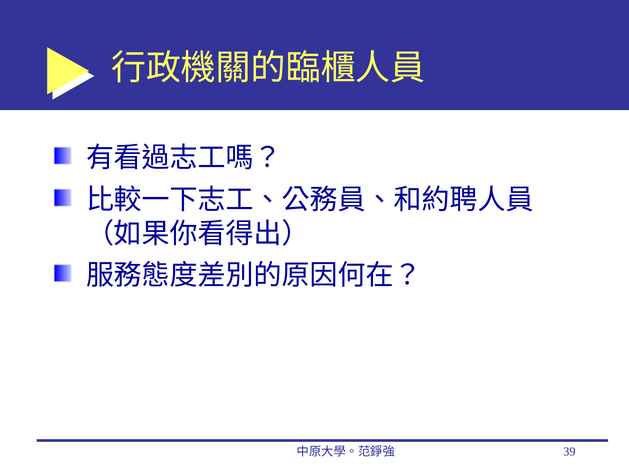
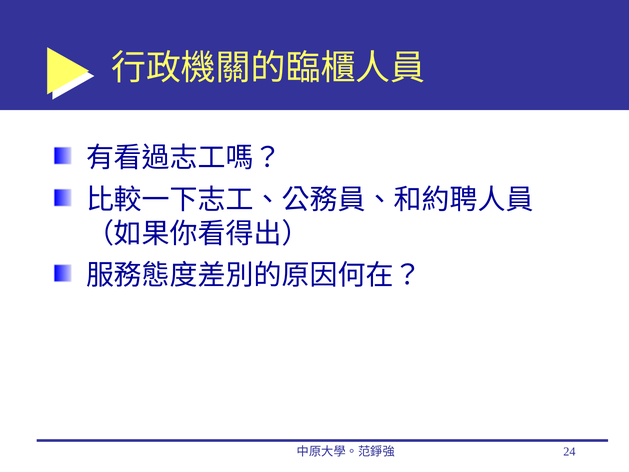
39: 39 -> 24 (569, 452)
